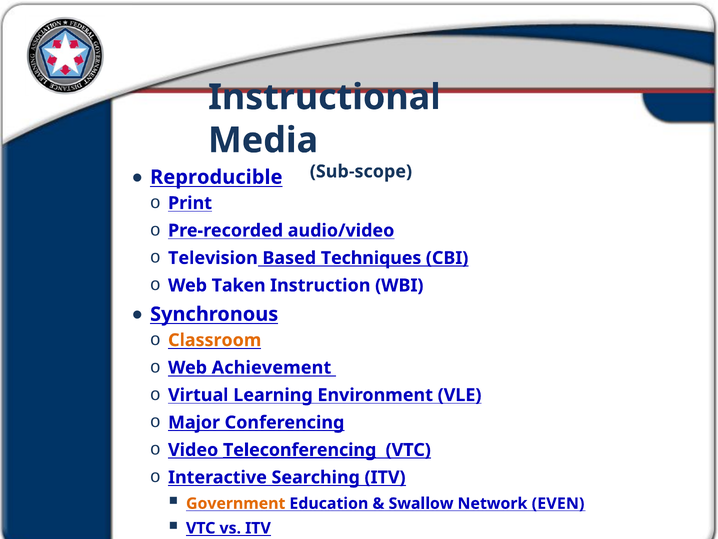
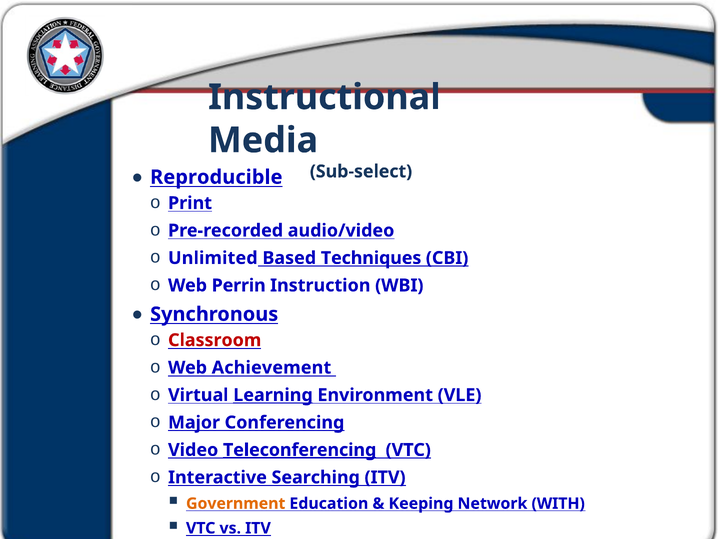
Sub-scope: Sub-scope -> Sub-select (361, 171)
Television: Television -> Unlimited (213, 258)
Taken: Taken -> Perrin (239, 285)
Classroom colour: orange -> red (215, 340)
Learning underline: none -> present (273, 395)
Swallow: Swallow -> Keeping (421, 503)
EVEN: EVEN -> WITH (558, 503)
